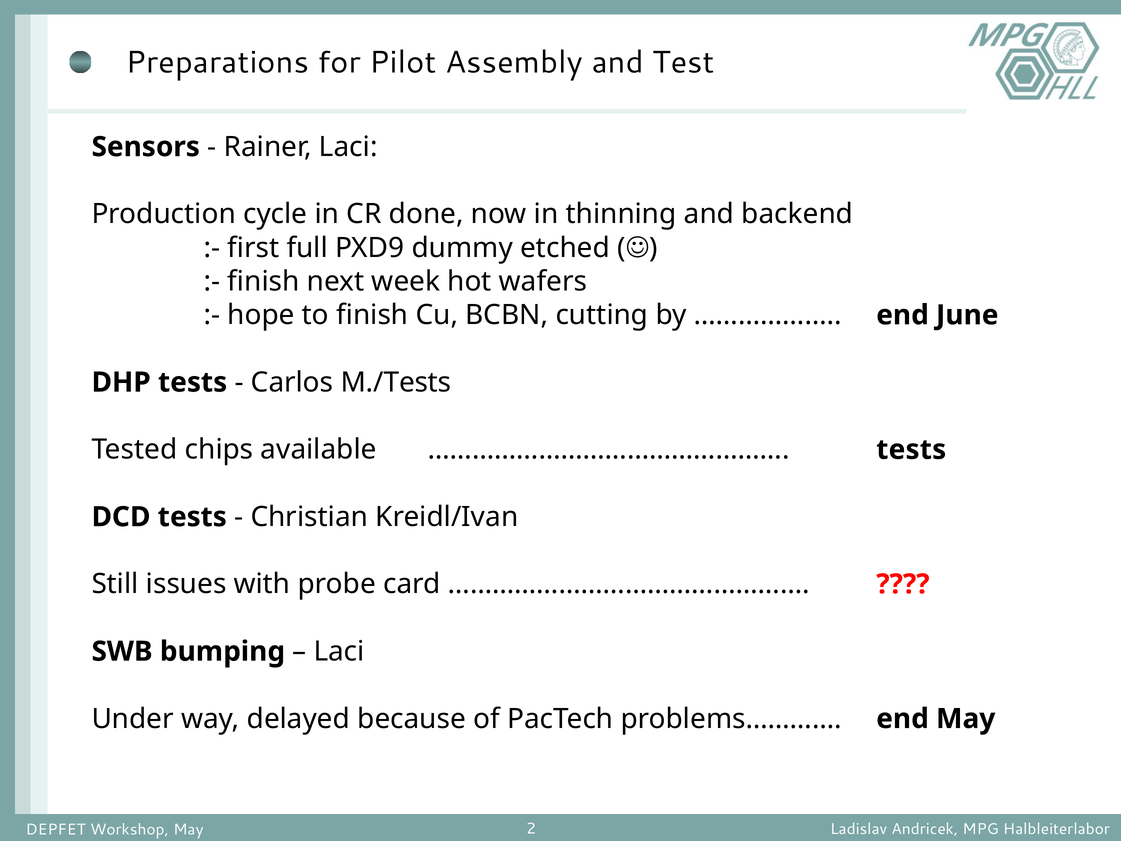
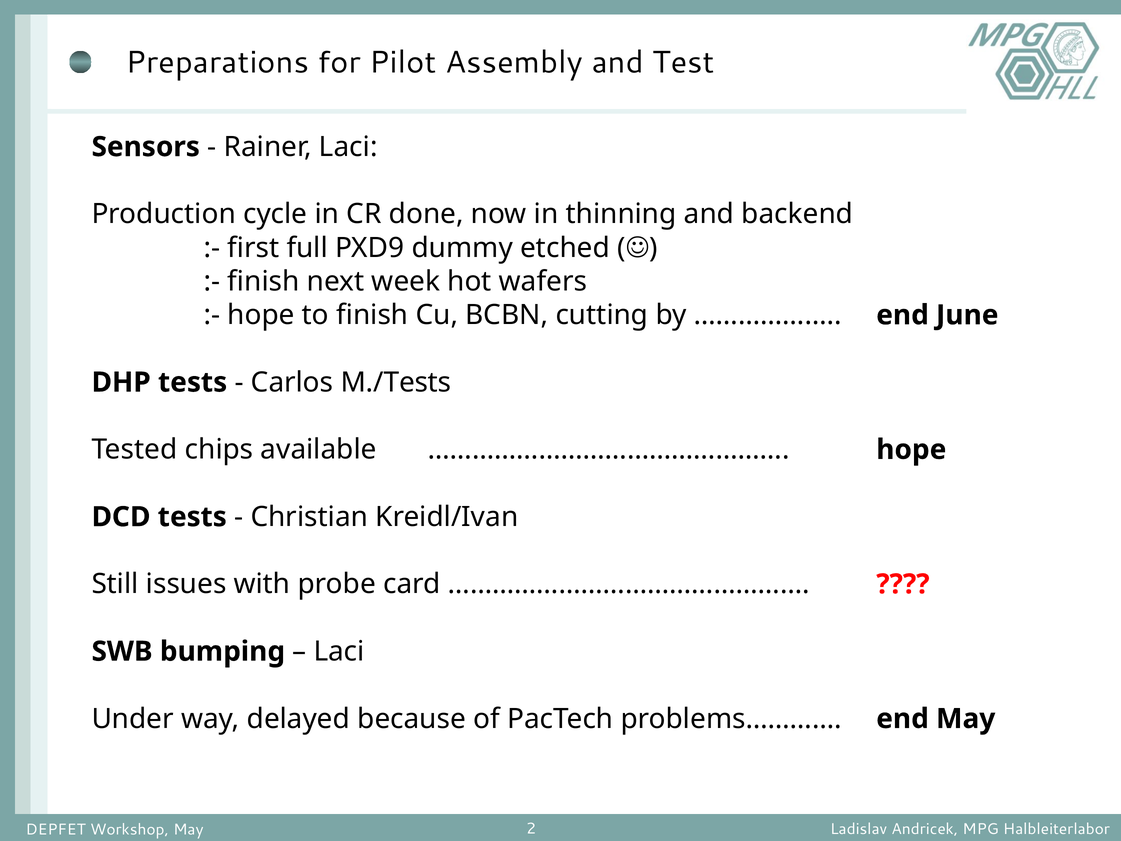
tests: tests -> hope (911, 450)
